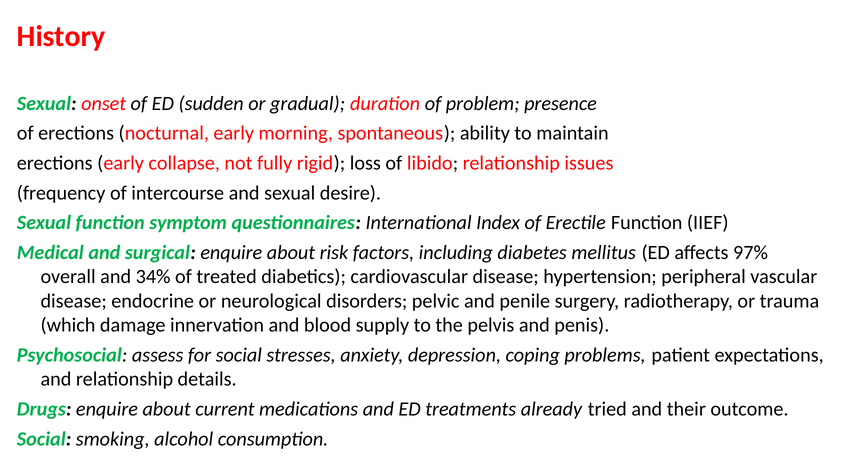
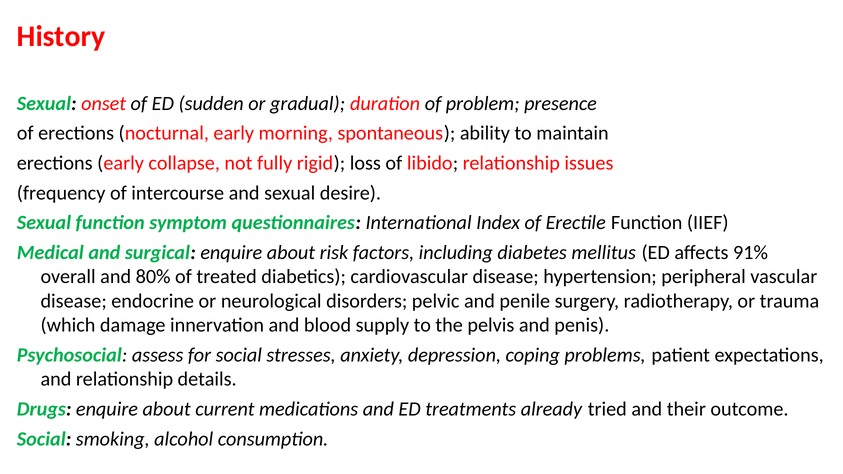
97%: 97% -> 91% (751, 253)
34%: 34% -> 80% (153, 277)
